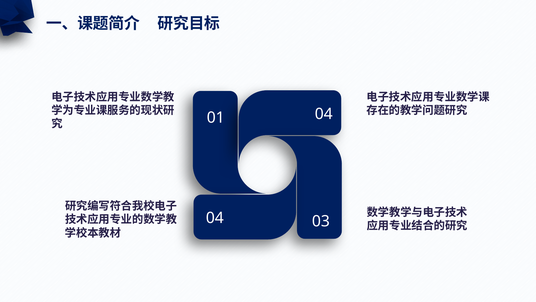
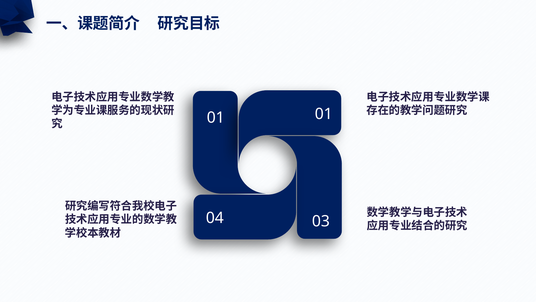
04: 04 -> 01 (324, 114)
